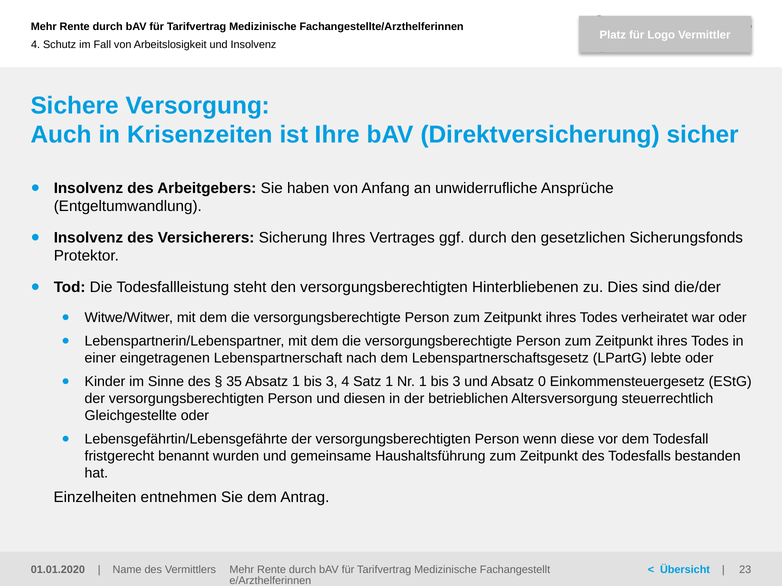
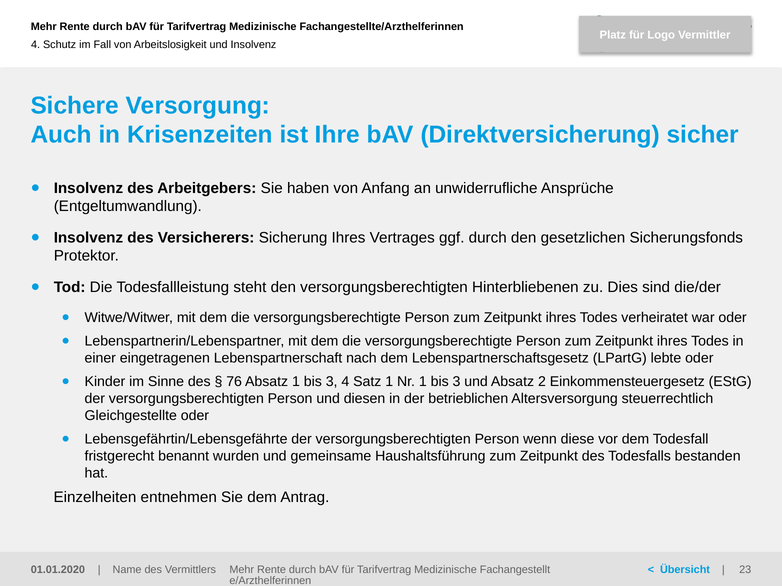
35: 35 -> 76 (234, 382)
0: 0 -> 2 (542, 382)
